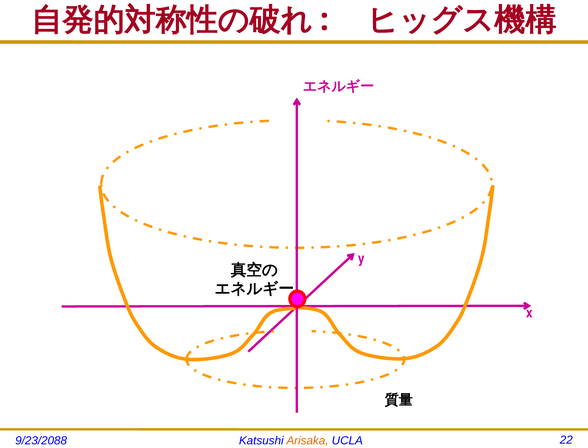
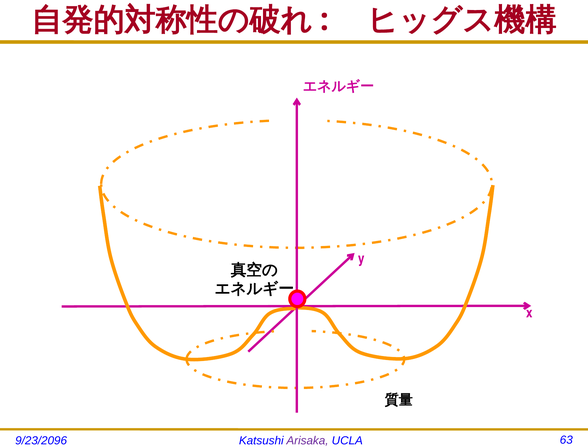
9/23/2088: 9/23/2088 -> 9/23/2096 (41, 441)
Arisaka colour: orange -> purple (307, 441)
22: 22 -> 63 (566, 440)
